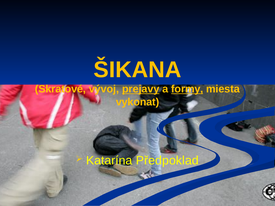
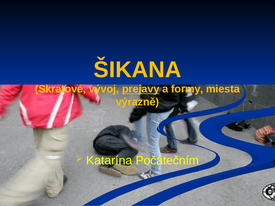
formy underline: present -> none (187, 89)
vykonat: vykonat -> výrazně (137, 102)
Předpoklad: Předpoklad -> Počátečním (167, 161)
